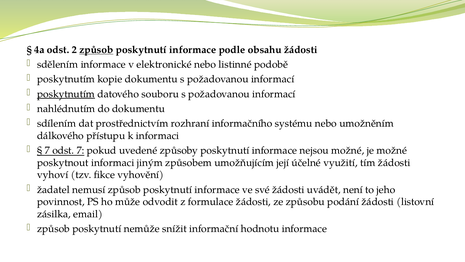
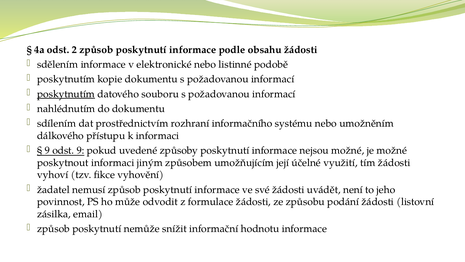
způsob underline: present -> none (96, 50)
7: 7 -> 9 (47, 150)
odst 7: 7 -> 9 (80, 150)
